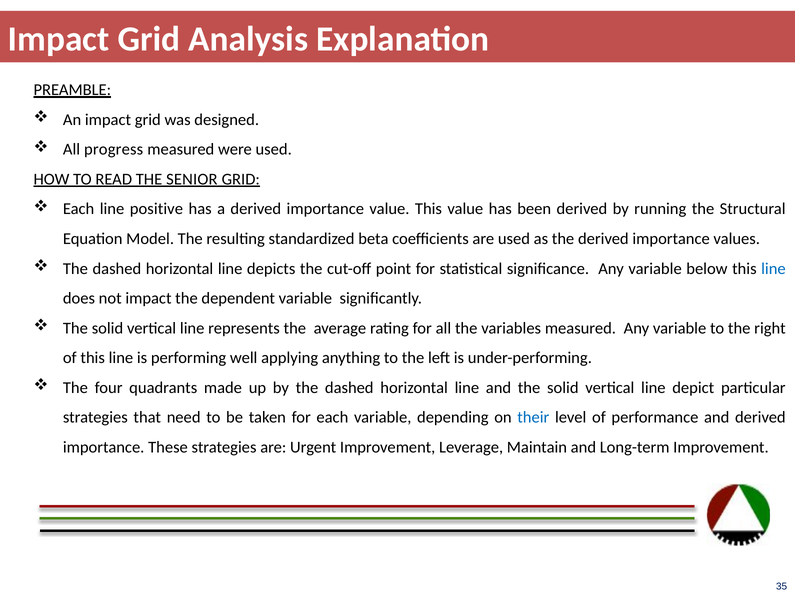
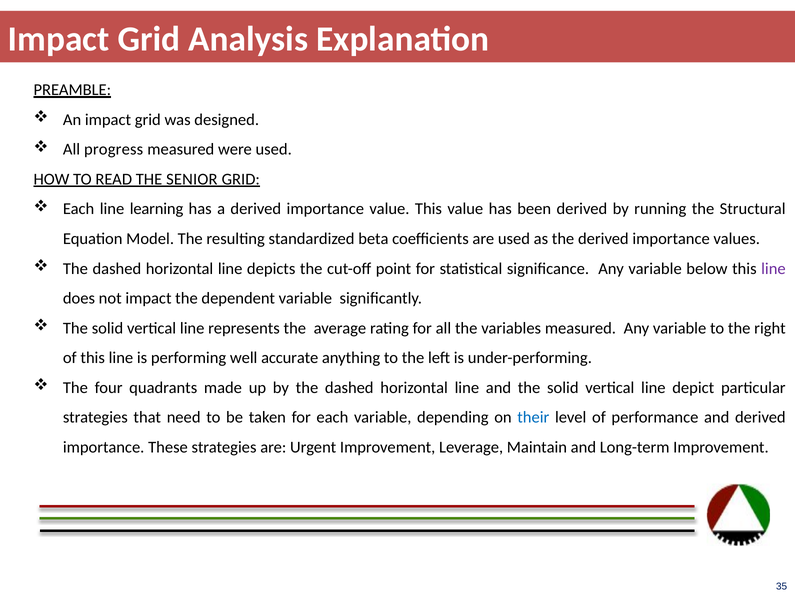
positive: positive -> learning (157, 209)
line colour: blue -> purple (773, 269)
applying: applying -> accurate (290, 358)
